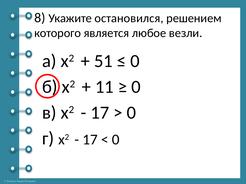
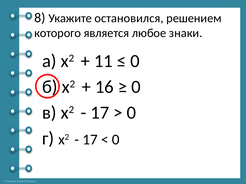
везли: везли -> знаки (186, 33)
51: 51 -> 11 (103, 61)
11: 11 -> 16 (104, 87)
